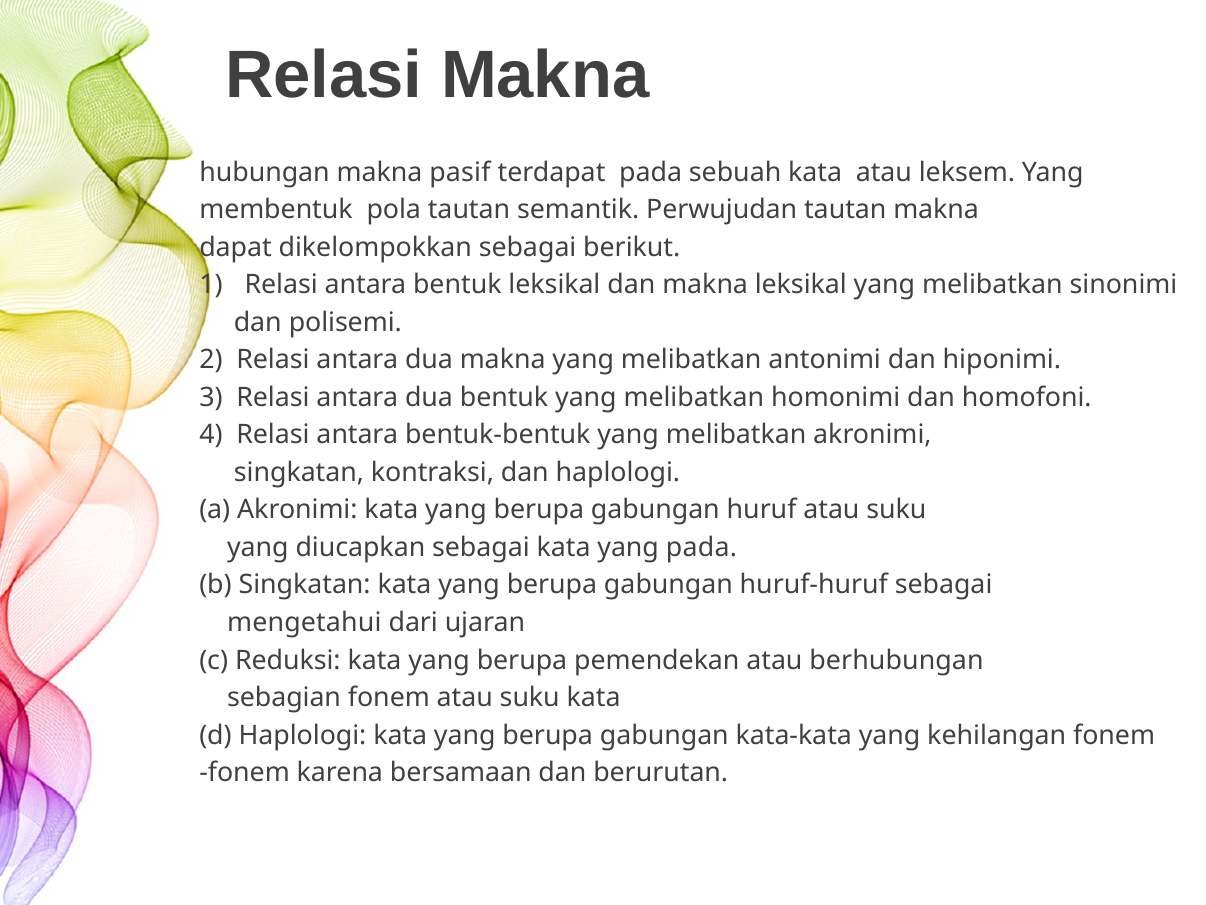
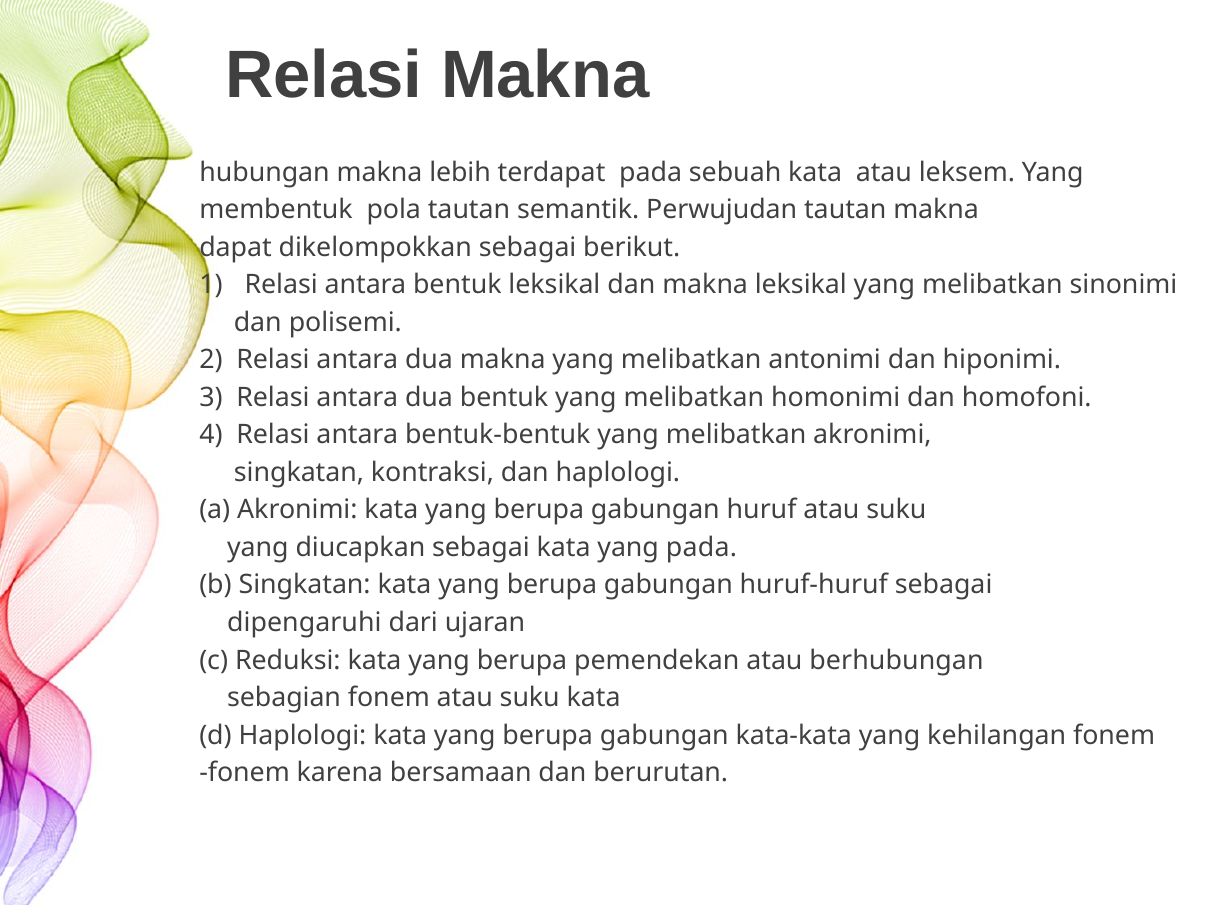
pasif: pasif -> lebih (460, 172)
mengetahui: mengetahui -> dipengaruhi (304, 622)
